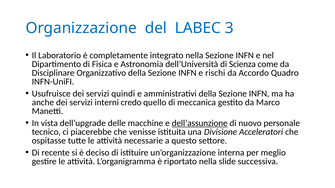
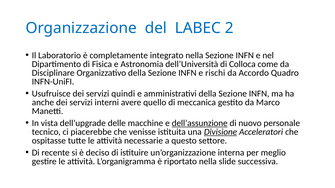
3: 3 -> 2 (229, 28)
Scienza: Scienza -> Colloca (242, 64)
credo: credo -> avere (131, 103)
Divisione underline: none -> present (221, 132)
